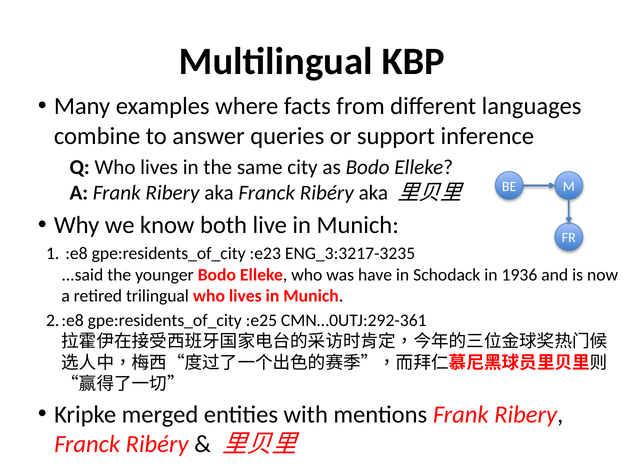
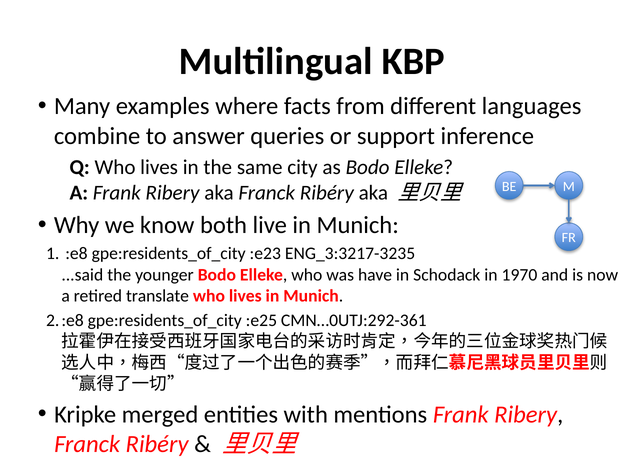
1936: 1936 -> 1970 (519, 275)
trilingual: trilingual -> translate (157, 296)
